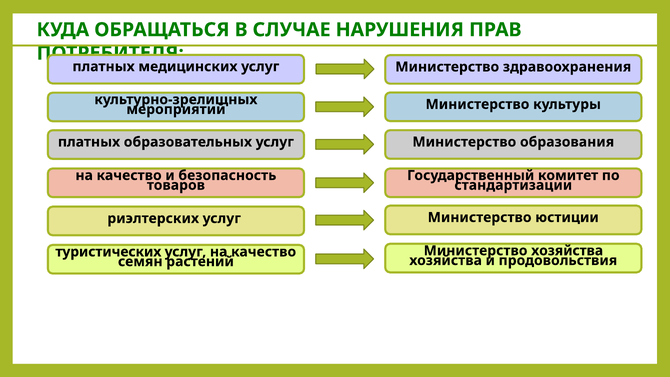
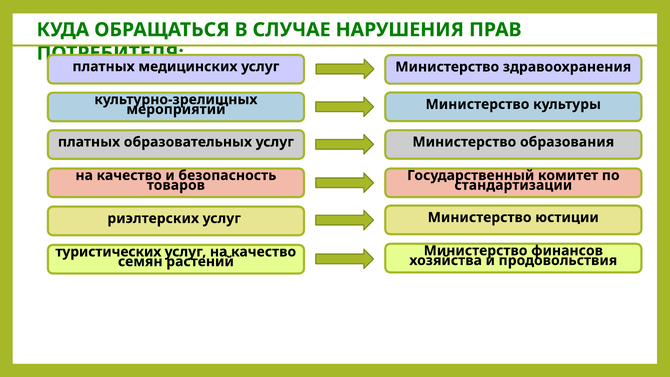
Министерство хозяйства: хозяйства -> финансов (567, 251)
